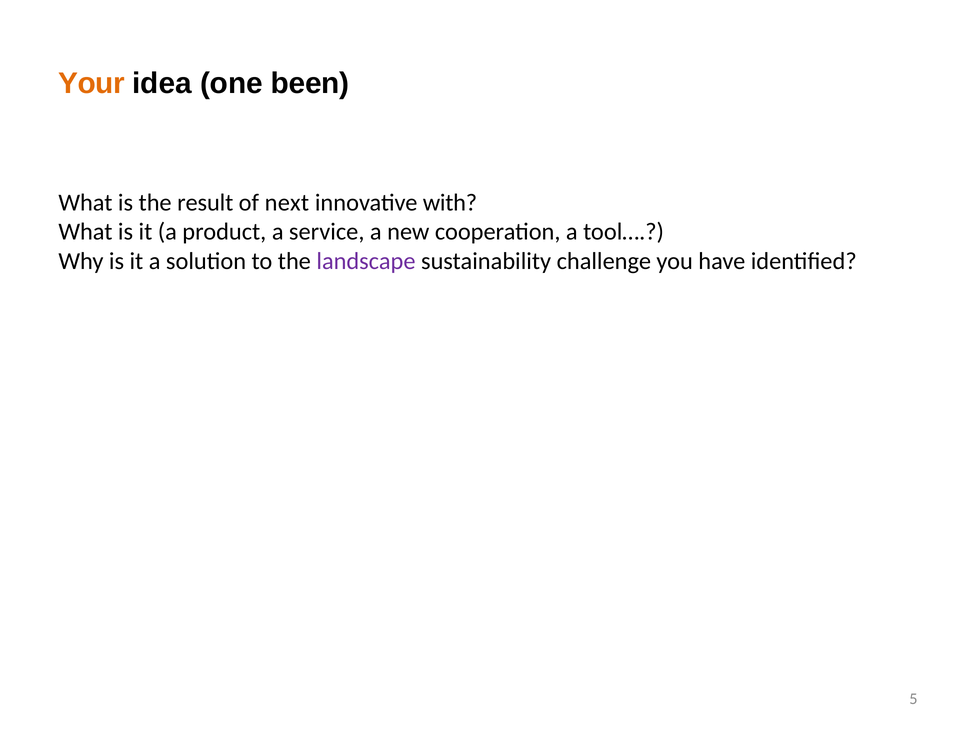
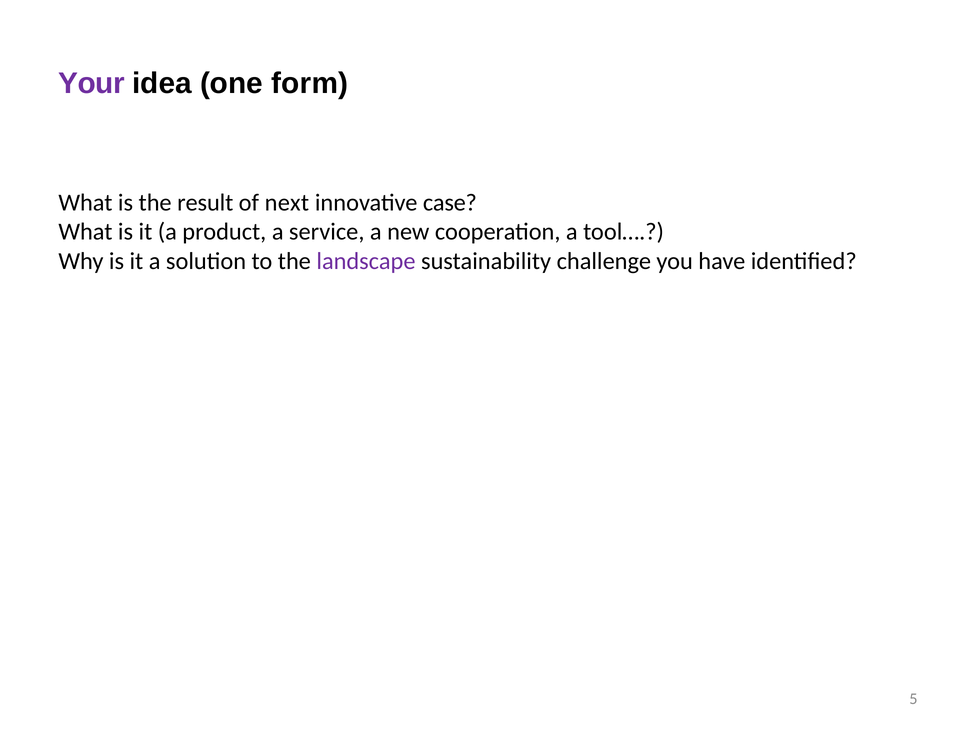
Your colour: orange -> purple (91, 83)
been: been -> form (310, 83)
with: with -> case (450, 203)
